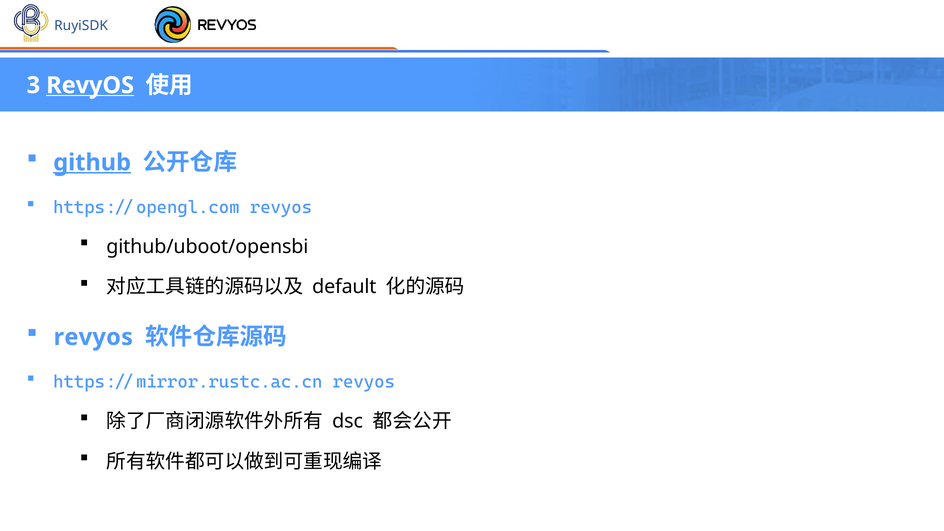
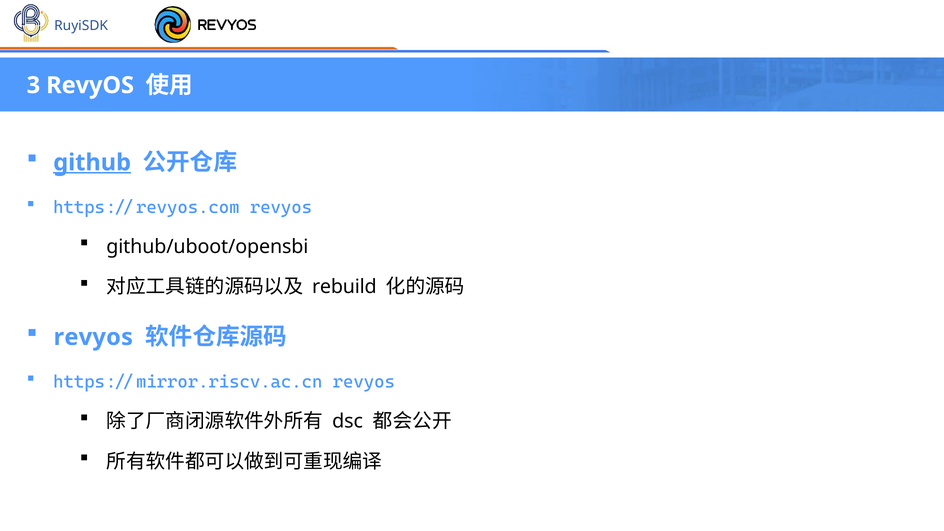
RevyOS underline: present -> none (90, 85)
https://opengl.com/revyos: https://opengl.com/revyos -> https://revyos.com/revyos (183, 207)
default: default -> rebuild (344, 287)
https://mirror.rustc.ac.cn/revyos/: https://mirror.rustc.ac.cn/revyos/ -> https://mirror.riscv.ac.cn/revyos/ (229, 382)
